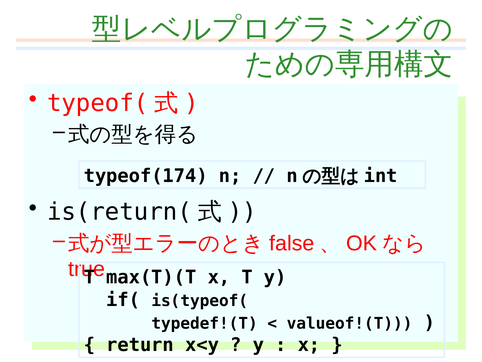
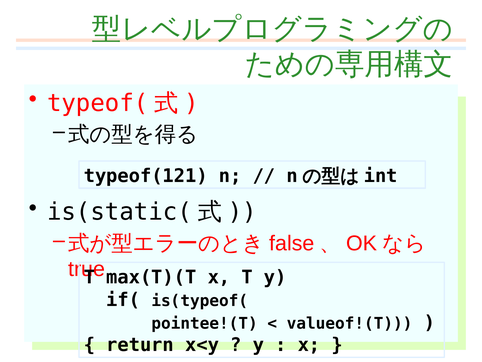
typeof(174: typeof(174 -> typeof(121 (146, 176)
is(return(: is(return( -> is(static( (119, 212)
typedef!(T: typedef!(T -> pointee!(T (205, 323)
